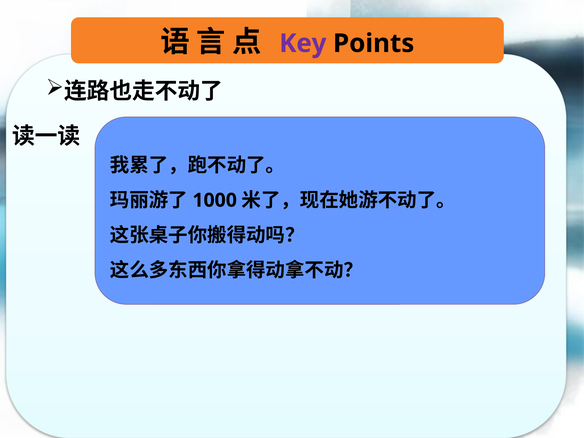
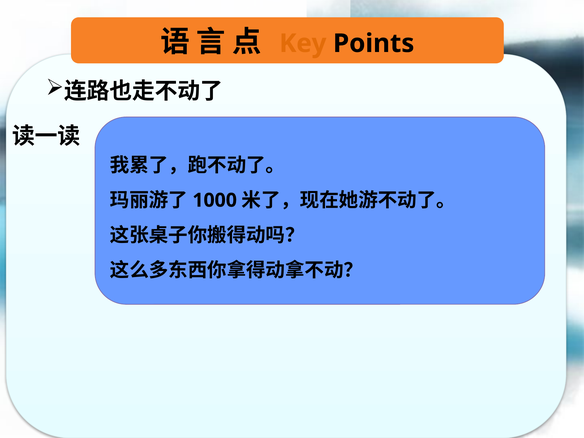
Key colour: purple -> orange (303, 43)
